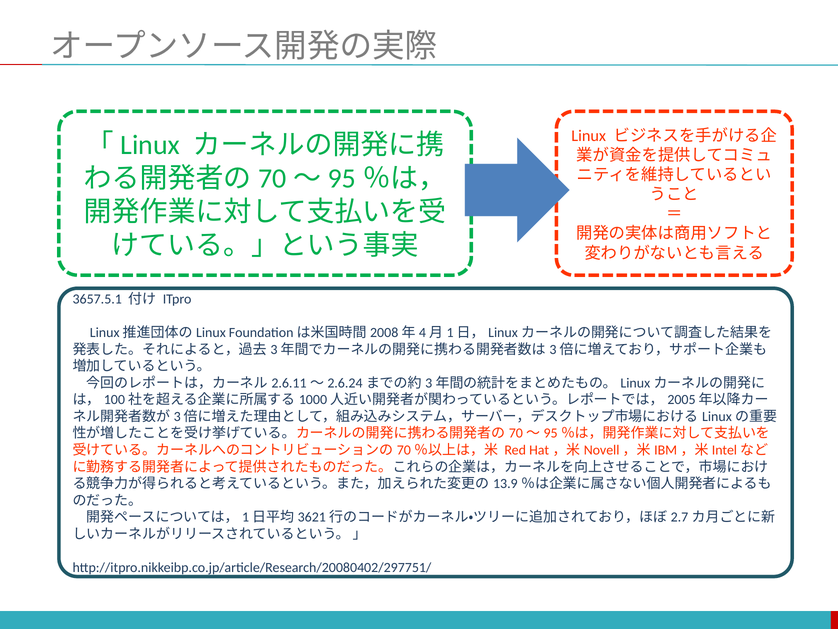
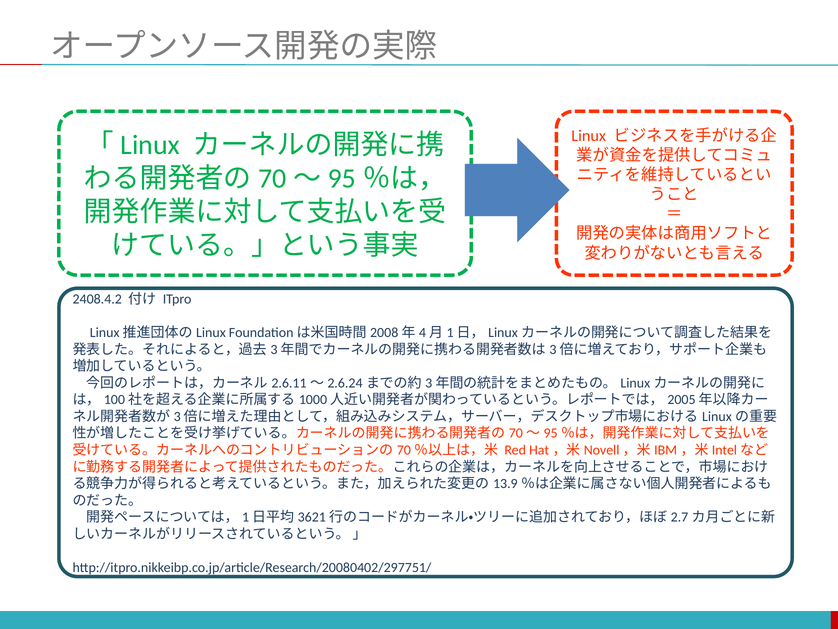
3657.5.1: 3657.5.1 -> 2408.4.2 (97, 299)
